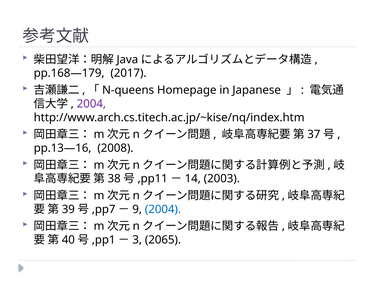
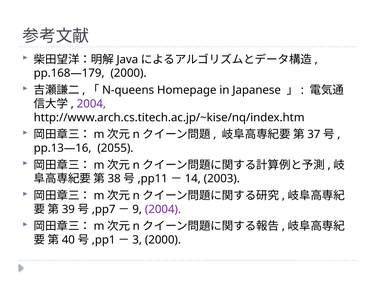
pp.168—179 2017: 2017 -> 2000 (128, 73)
2008: 2008 -> 2055 (115, 148)
2004 colour: blue -> purple (163, 209)
2065: 2065 -> 2000 (163, 240)
